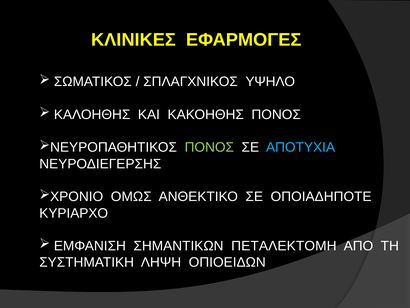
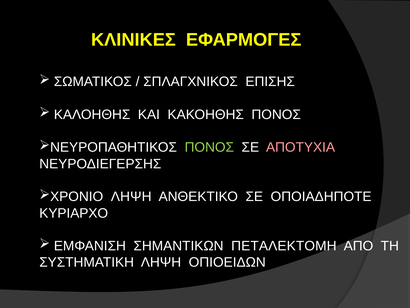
ΥΨΗΛΟ: ΥΨΗΛΟ -> ΕΠΙΣΗΣ (270, 82)
ΑΠΟΤΥΧΙΑ colour: light blue -> pink (301, 147)
ΟΜΩΣ: ΟΜΩΣ -> ΛΗΨΗ (131, 196)
